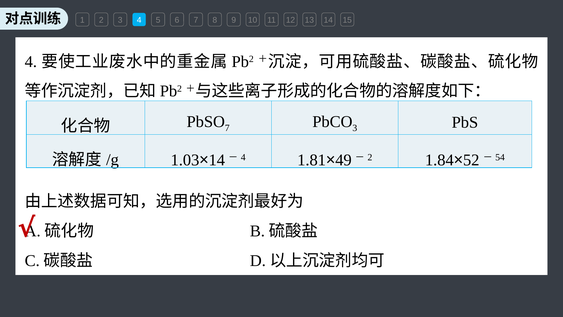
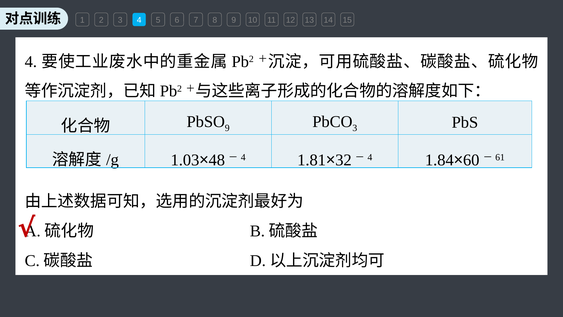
7: 7 -> 9 (227, 128)
14: 14 -> 48 (217, 160)
49: 49 -> 32 (343, 160)
2: 2 -> 4 (370, 157)
52: 52 -> 60 (471, 160)
54: 54 -> 61 (500, 157)
